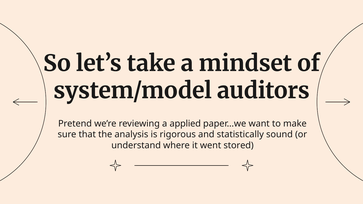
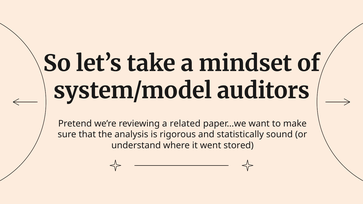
applied: applied -> related (185, 124)
